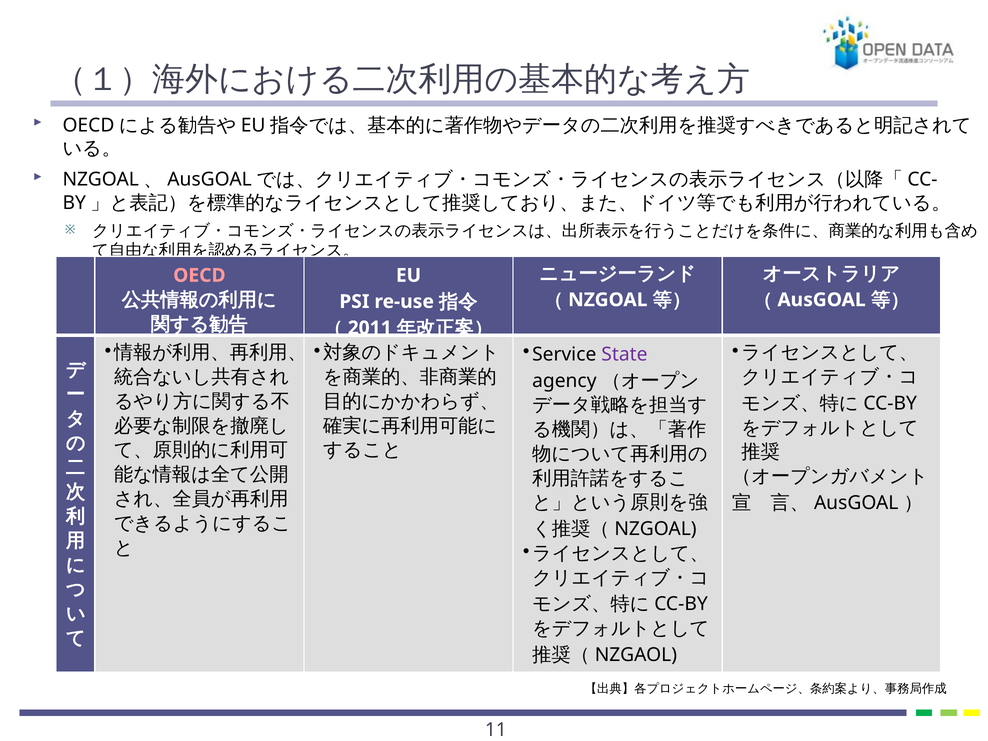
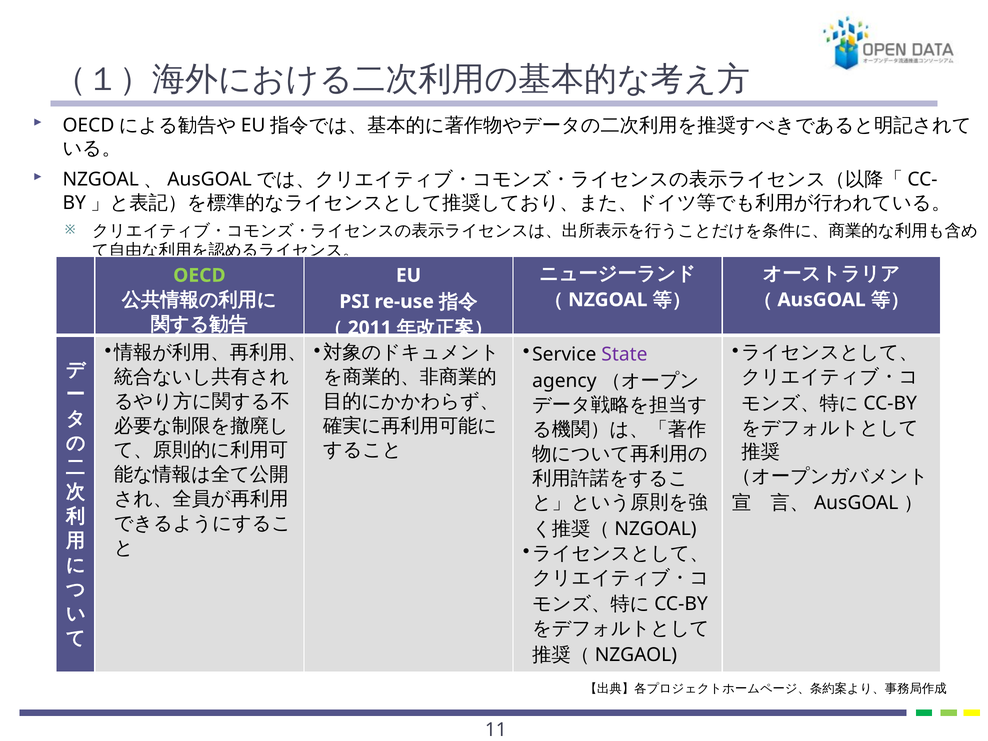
OECD colour: pink -> light green (199, 275)
